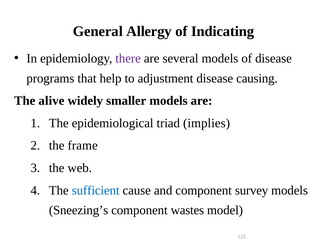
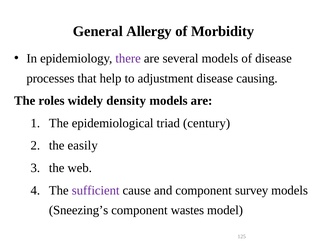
Indicating: Indicating -> Morbidity (223, 31)
programs: programs -> processes (50, 78)
alive: alive -> roles (52, 100)
smaller: smaller -> density (126, 100)
implies: implies -> century (207, 123)
frame: frame -> easily (83, 145)
sufficient colour: blue -> purple (96, 190)
